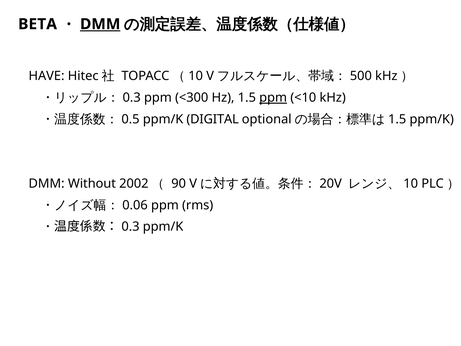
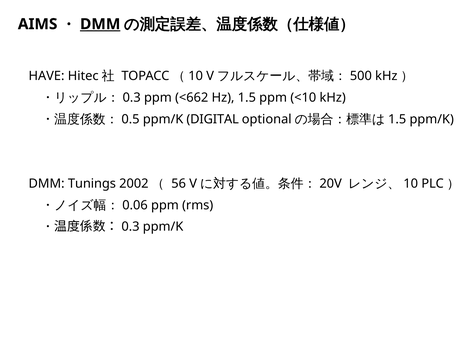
BETA: BETA -> AIMS (38, 24)
<300: <300 -> <662 (192, 98)
ppm underline: present -> none (273, 98)
Without: Without -> Tunings (92, 184)
90: 90 -> 56 (179, 184)
